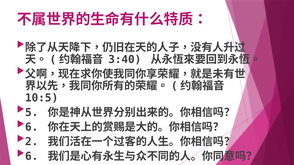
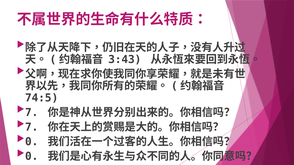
3:40: 3:40 -> 3:43 (125, 60)
10:5: 10:5 -> 74:5 (42, 98)
5: 5 -> 7 (32, 113)
6: 6 -> 7 (32, 127)
2: 2 -> 0 (32, 142)
6: 6 -> 0 (32, 157)
